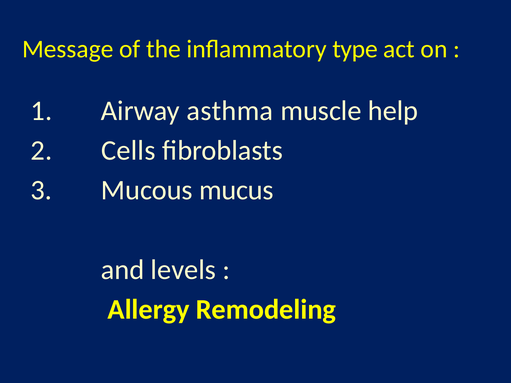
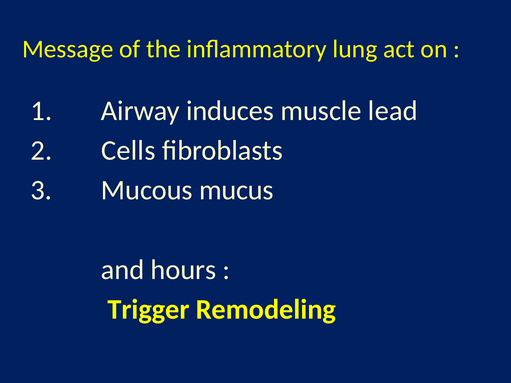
type: type -> lung (355, 49)
asthma: asthma -> induces (230, 111)
help: help -> lead (393, 111)
levels: levels -> hours (183, 270)
Allergy: Allergy -> Trigger (149, 310)
